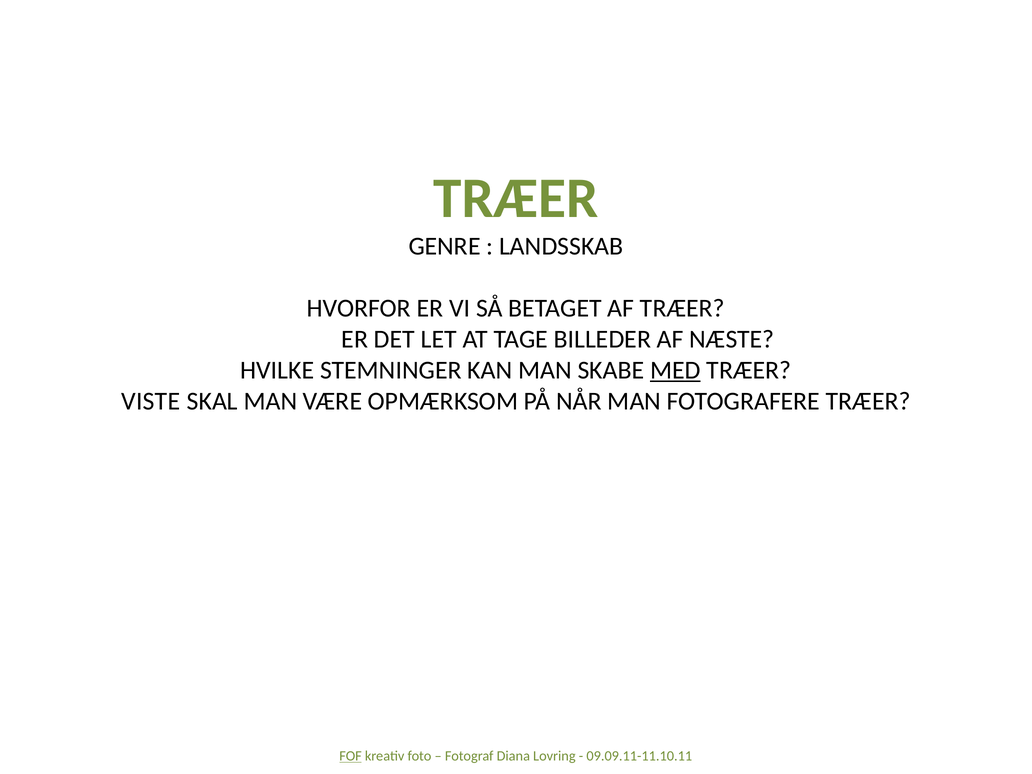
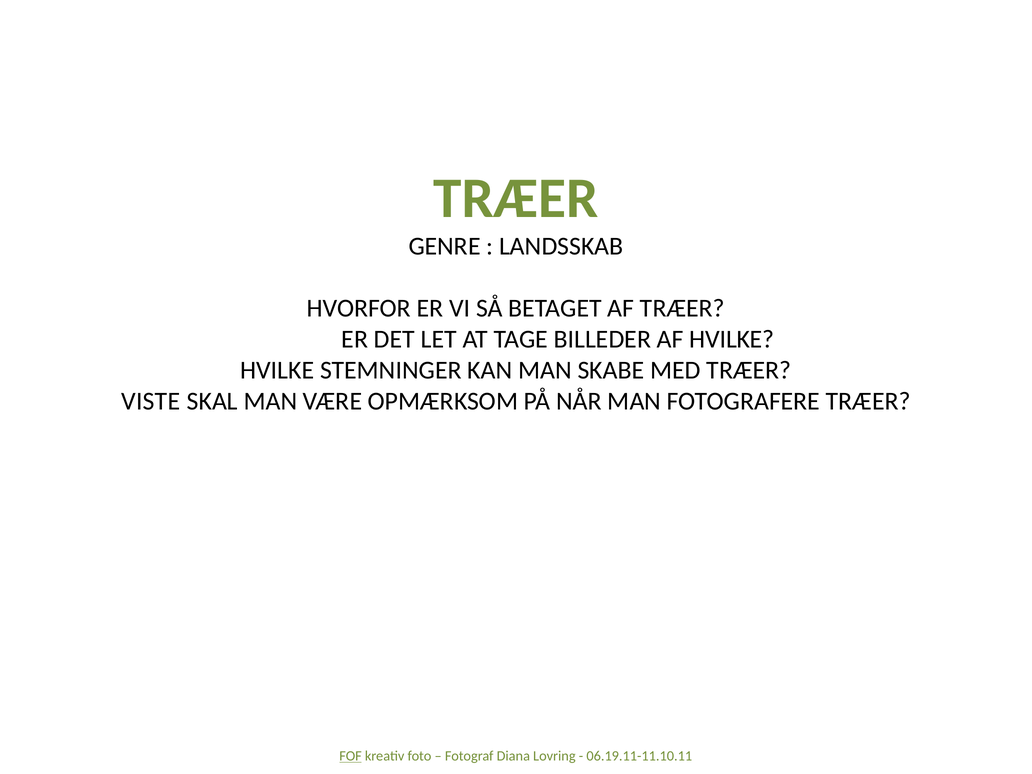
AF NÆSTE: NÆSTE -> HVILKE (732, 339)
MED underline: present -> none (675, 370)
09.09.11-11.10.11: 09.09.11-11.10.11 -> 06.19.11-11.10.11 (639, 756)
